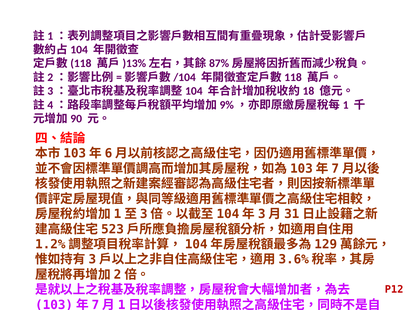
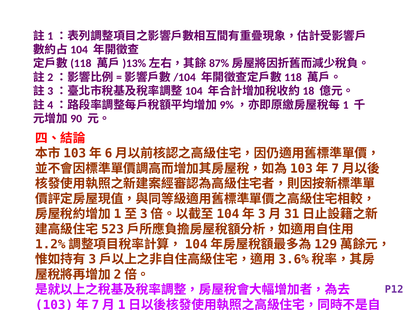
P12 colour: red -> purple (394, 289)
